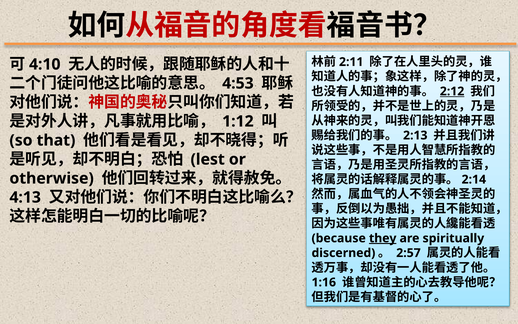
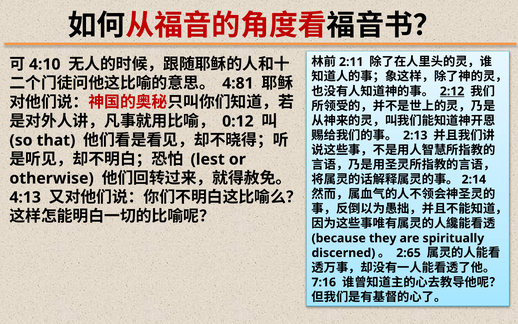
4:53: 4:53 -> 4:81 (238, 83)
1:12: 1:12 -> 0:12 (238, 121)
they underline: present -> none (383, 238)
2:57: 2:57 -> 2:65 (408, 253)
1:16: 1:16 -> 7:16 (324, 282)
